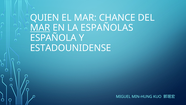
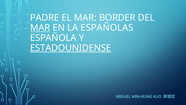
QUIEN: QUIEN -> PADRE (45, 18)
CHANCE: CHANCE -> BORDER (117, 18)
ESTADOUNIDENSE underline: none -> present (71, 48)
